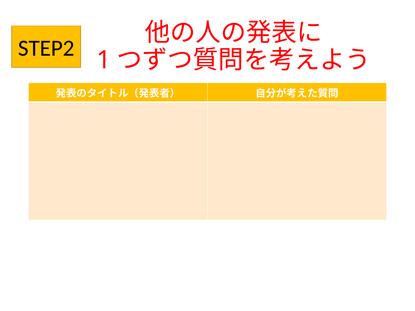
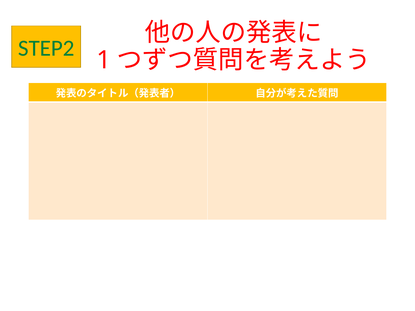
STEP2 colour: black -> green (46, 48)
